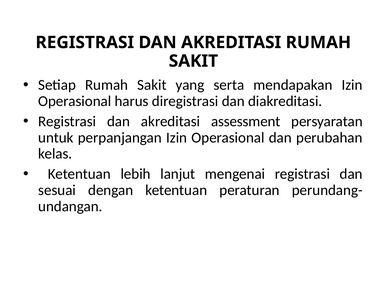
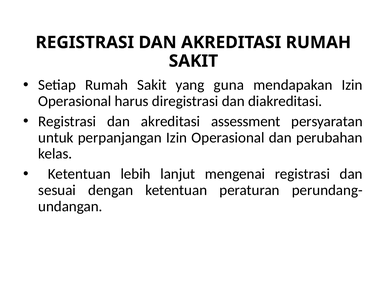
serta: serta -> guna (229, 85)
